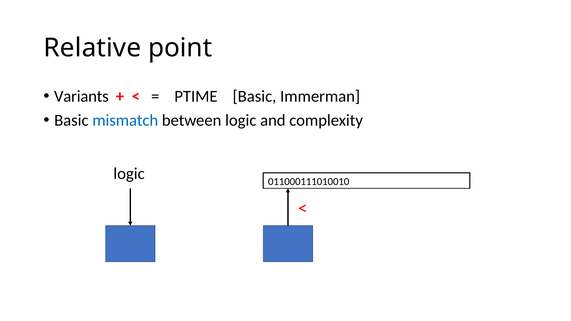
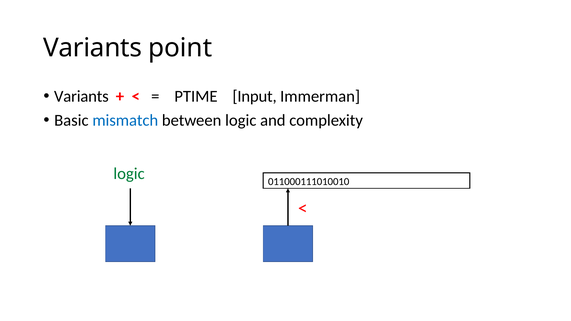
Relative: Relative -> Variants (93, 48)
PTIME Basic: Basic -> Input (255, 97)
logic colour: black -> green (129, 174)
